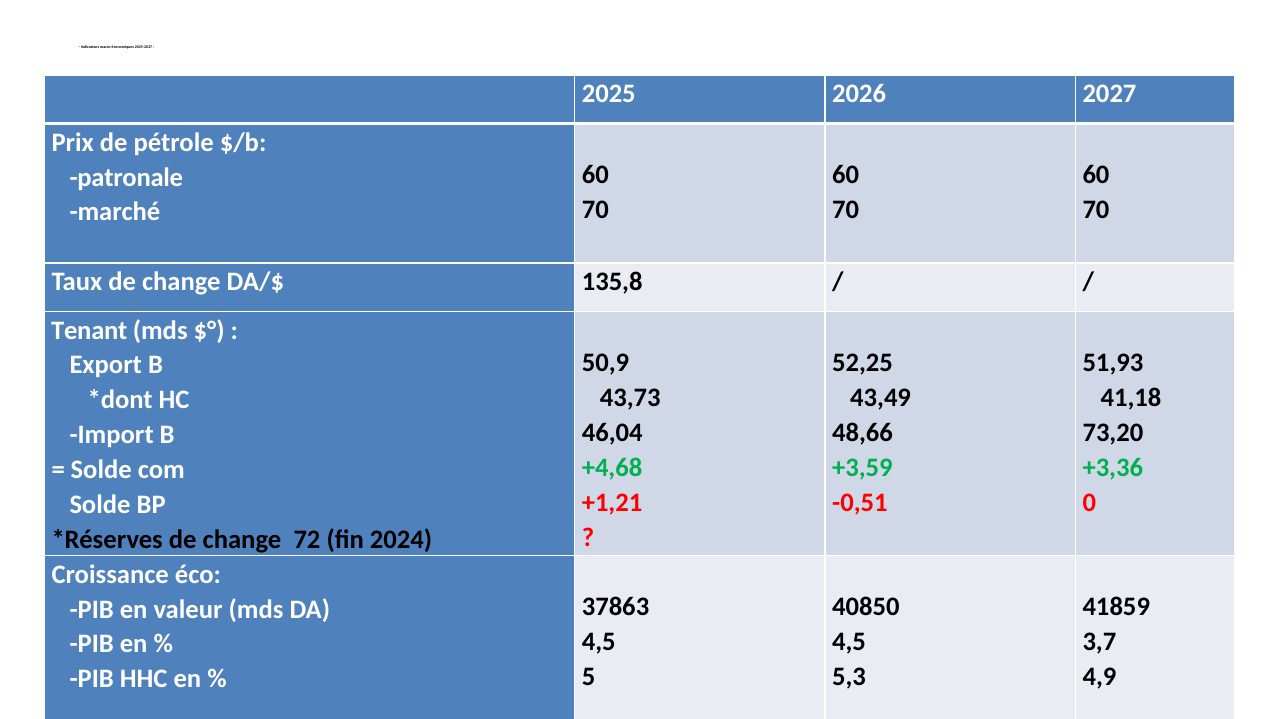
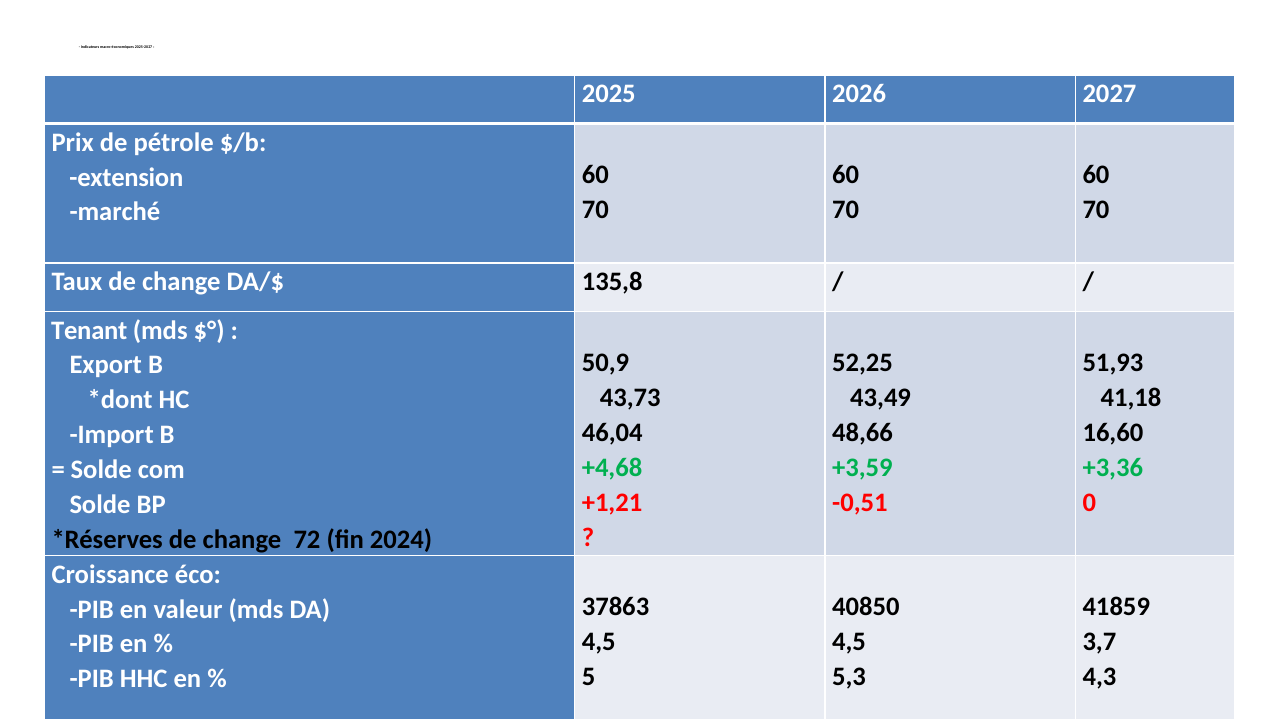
patronale: patronale -> extension (126, 177)
73,20: 73,20 -> 16,60 (1113, 432)
4,9: 4,9 -> 4,3 (1099, 676)
